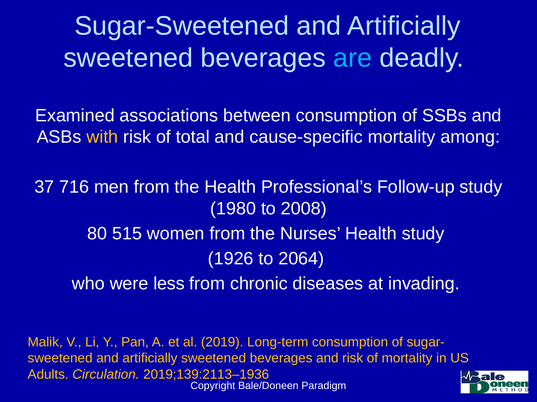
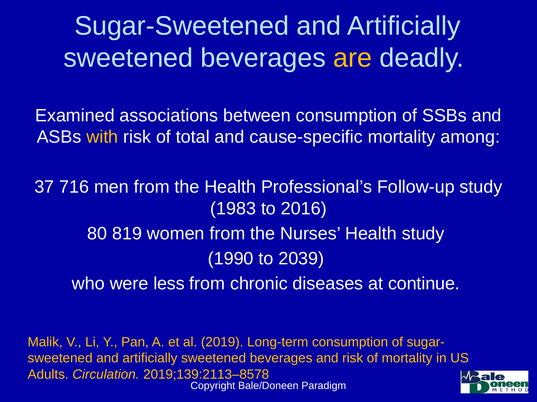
are colour: light blue -> yellow (353, 58)
1980: 1980 -> 1983 (233, 209)
2008: 2008 -> 2016 (304, 209)
515: 515 -> 819 (127, 234)
1926: 1926 -> 1990 (231, 259)
2064: 2064 -> 2039 (301, 259)
invading: invading -> continue (424, 284)
2019;139:2113–1936: 2019;139:2113–1936 -> 2019;139:2113–8578 (206, 375)
